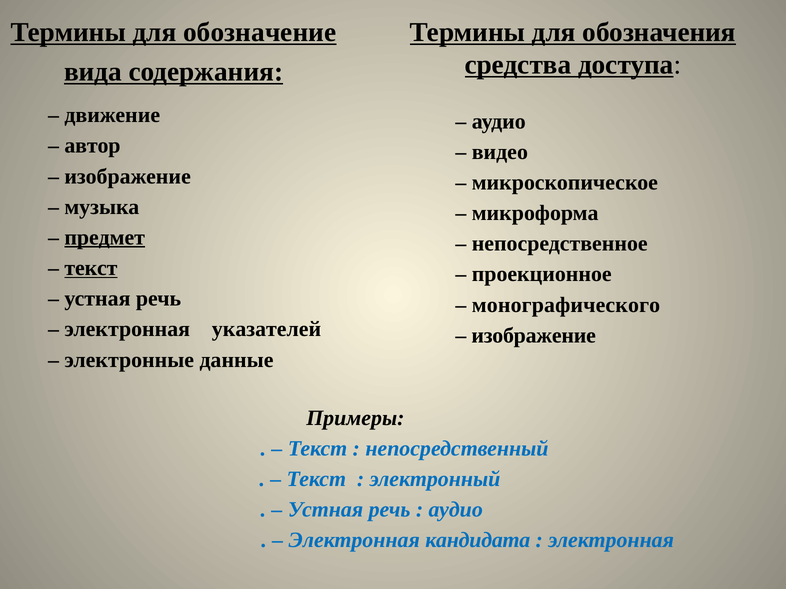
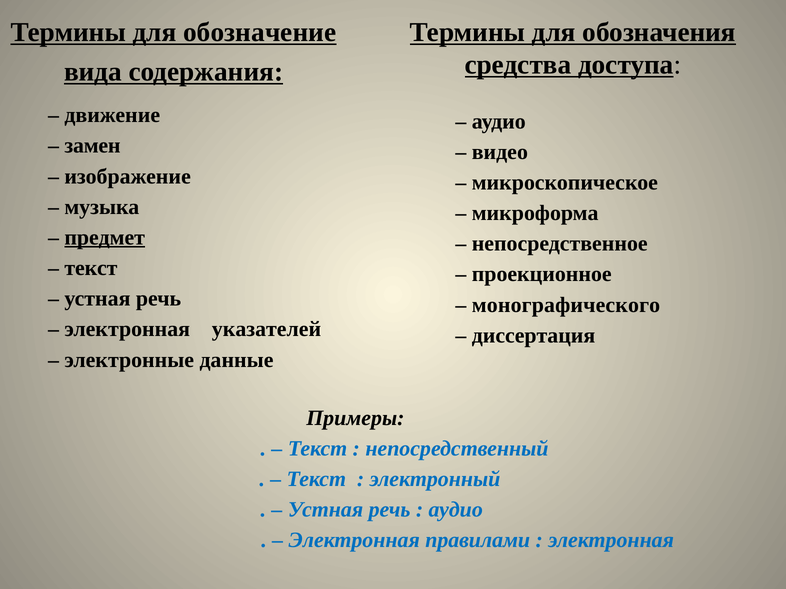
автор: автор -> замен (92, 146)
текст underline: present -> none (91, 268)
изображение: изображение -> диссертация (534, 336)
кандидата: кандидата -> правилами (478, 541)
